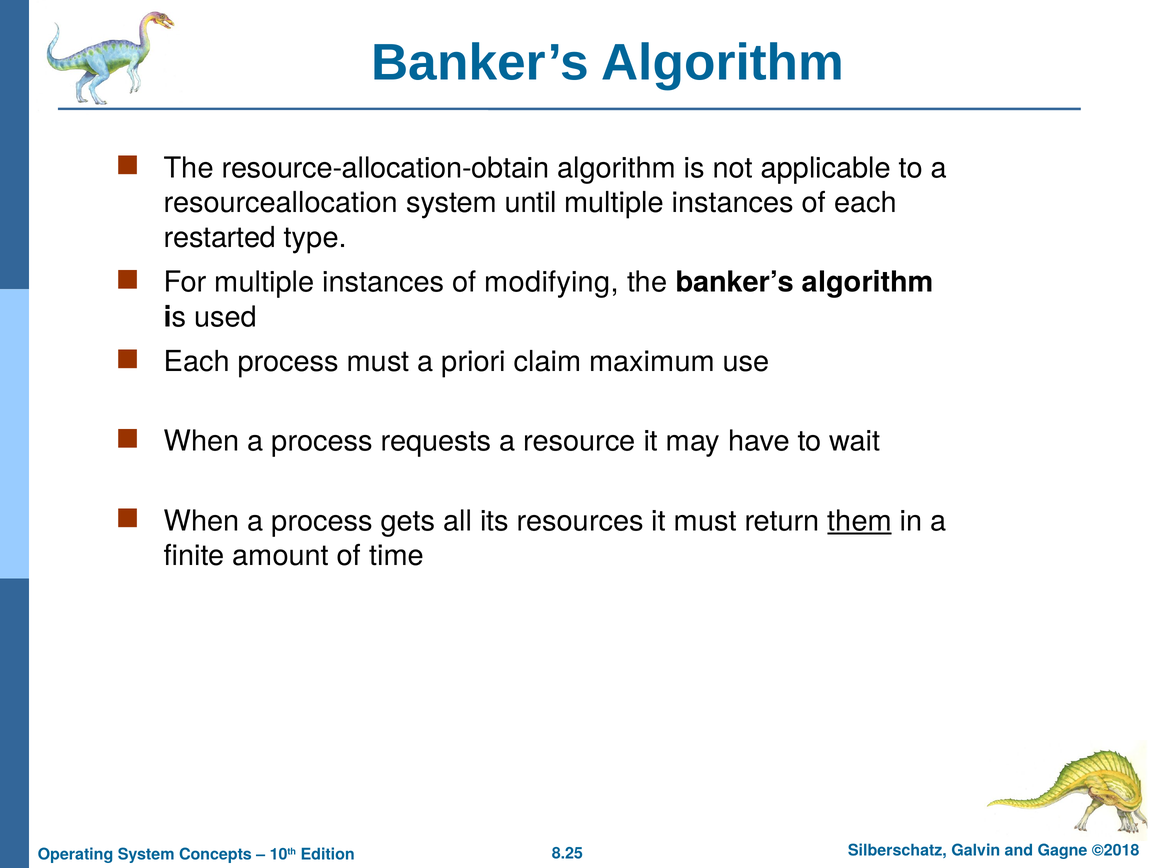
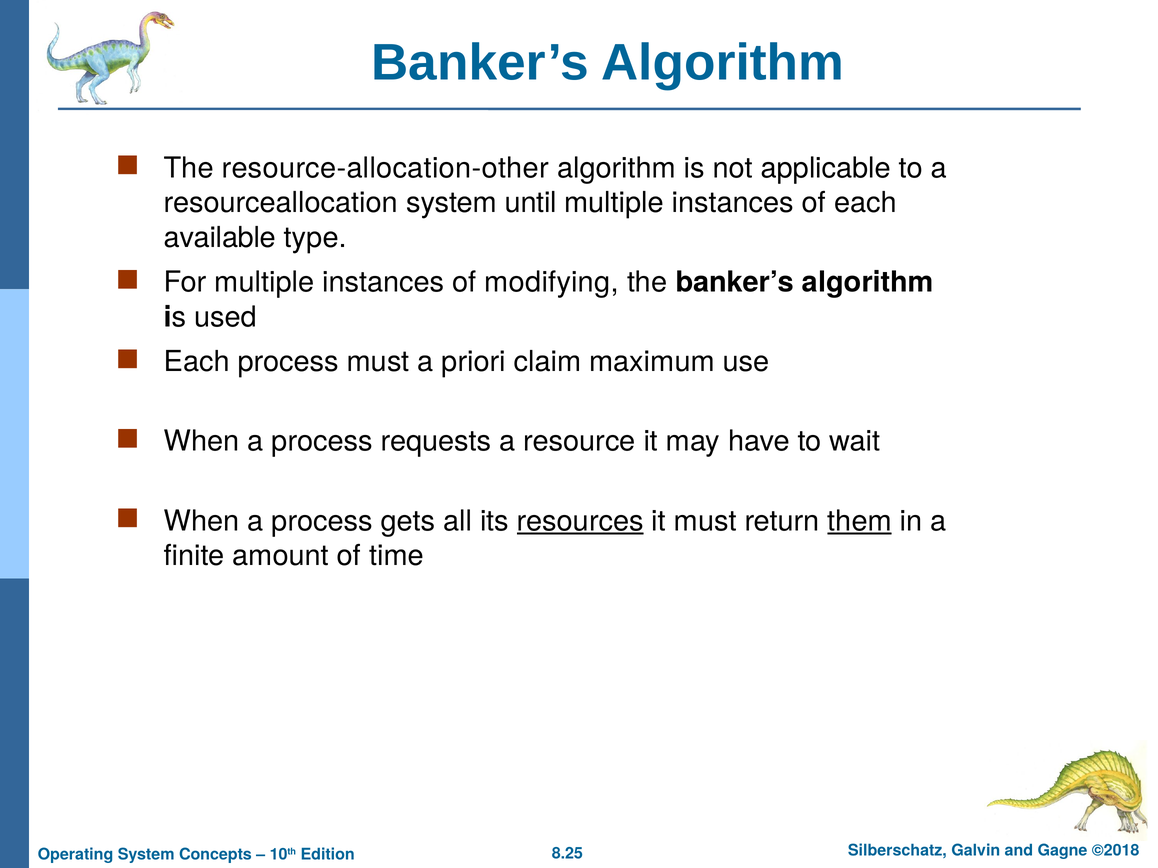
resource-allocation-obtain: resource-allocation-obtain -> resource-allocation-other (385, 168)
restarted: restarted -> available (220, 238)
resources underline: none -> present (580, 521)
